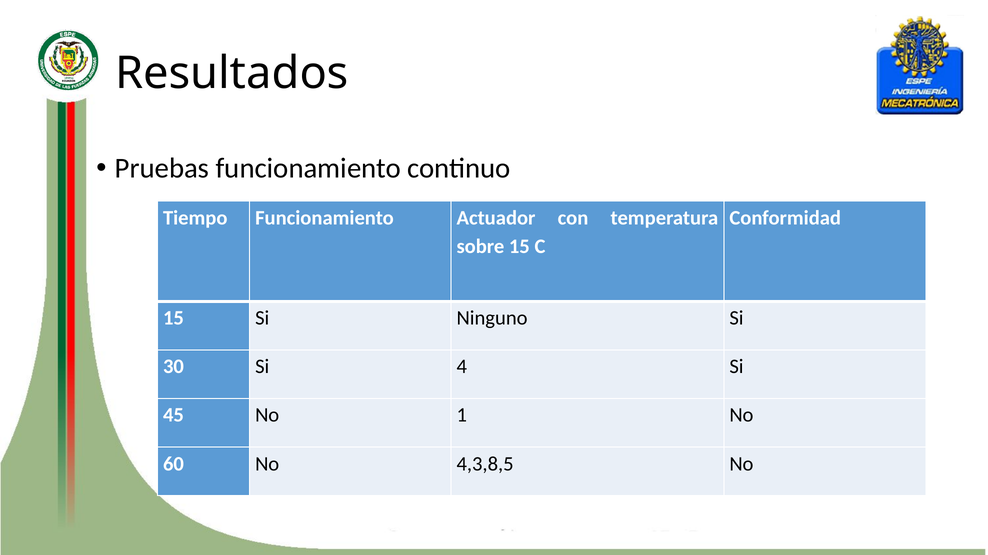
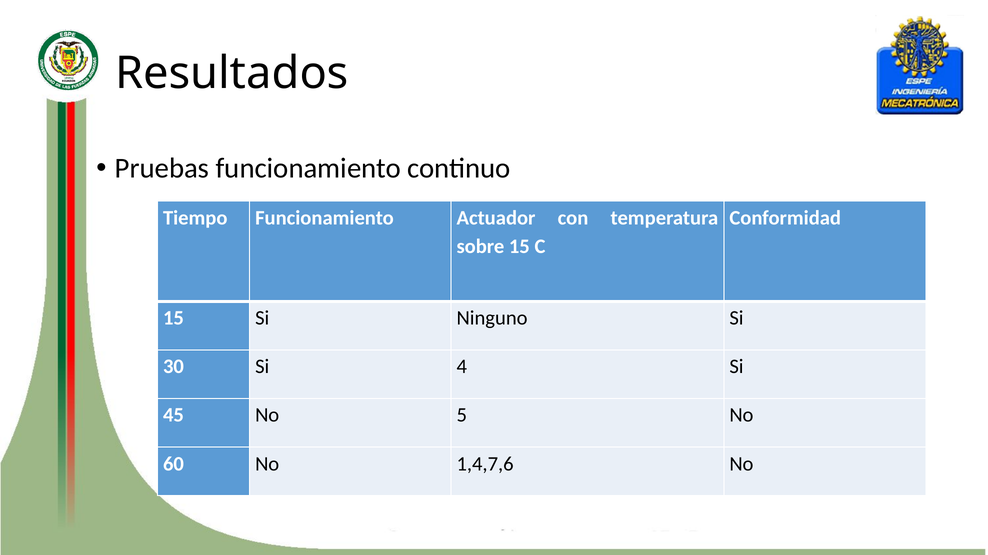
1: 1 -> 5 (462, 416)
4,3,8,5: 4,3,8,5 -> 1,4,7,6 (485, 464)
